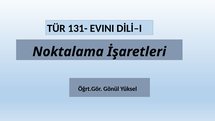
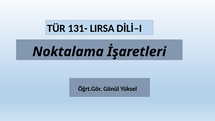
EVINI: EVINI -> LIRSA (102, 28)
